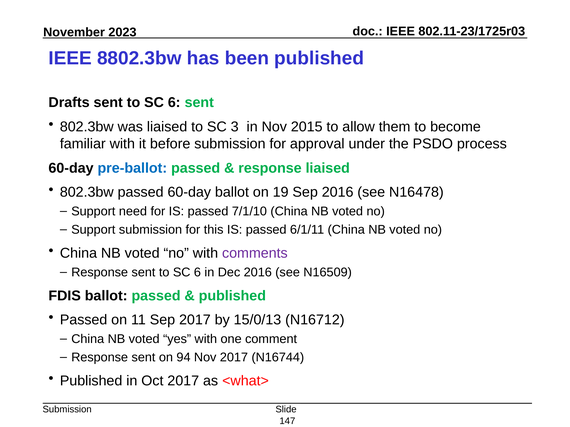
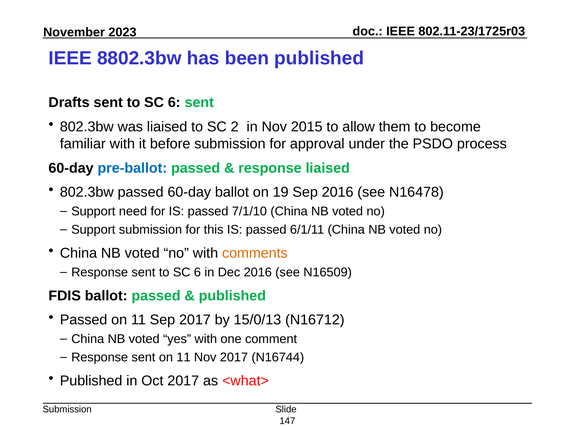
3: 3 -> 2 (235, 127)
comments colour: purple -> orange (255, 253)
sent on 94: 94 -> 11 (184, 358)
